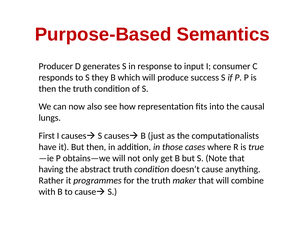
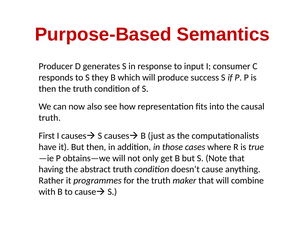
lungs: lungs -> truth (50, 118)
